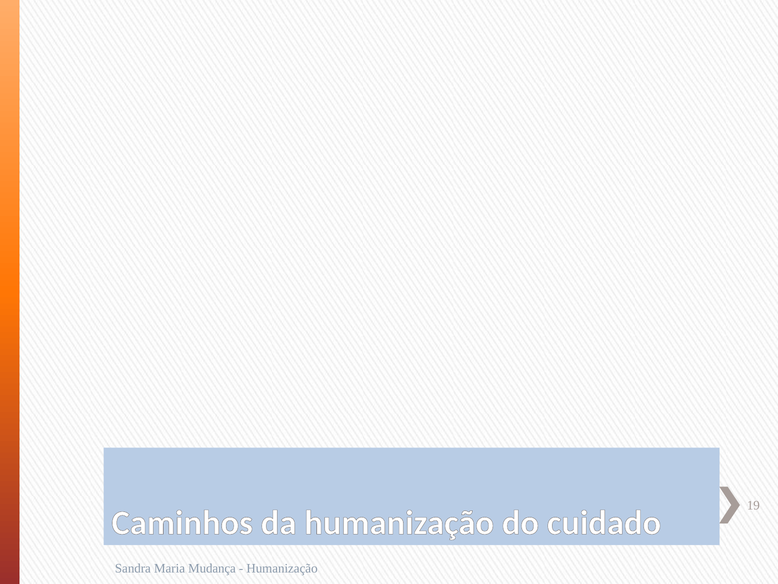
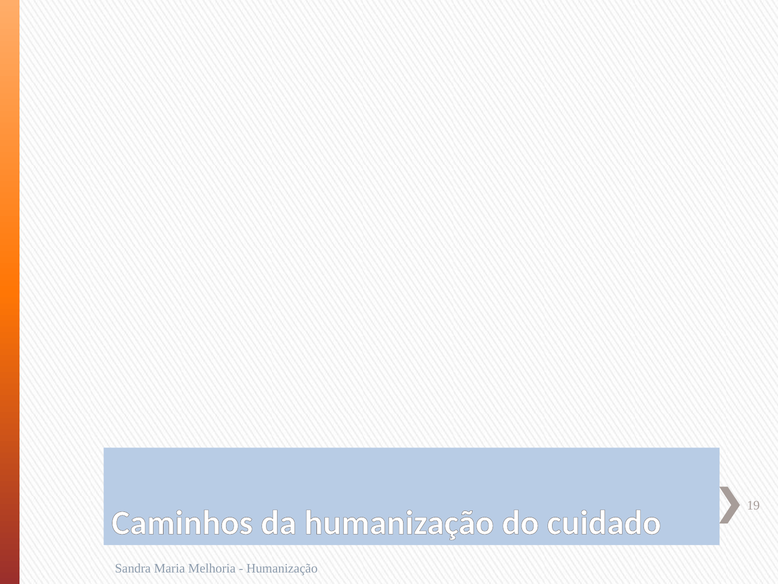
Mudança: Mudança -> Melhoria (212, 568)
